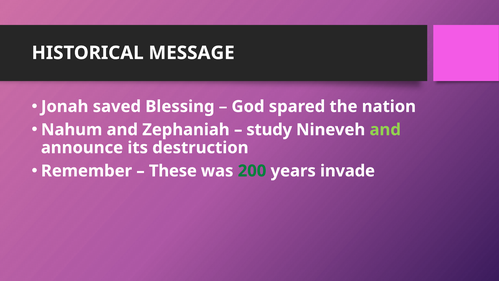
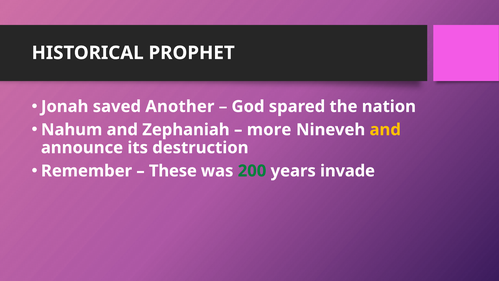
MESSAGE: MESSAGE -> PROPHET (192, 53)
Blessing: Blessing -> Another (180, 106)
study: study -> more (269, 130)
and colour: light green -> yellow (385, 130)
